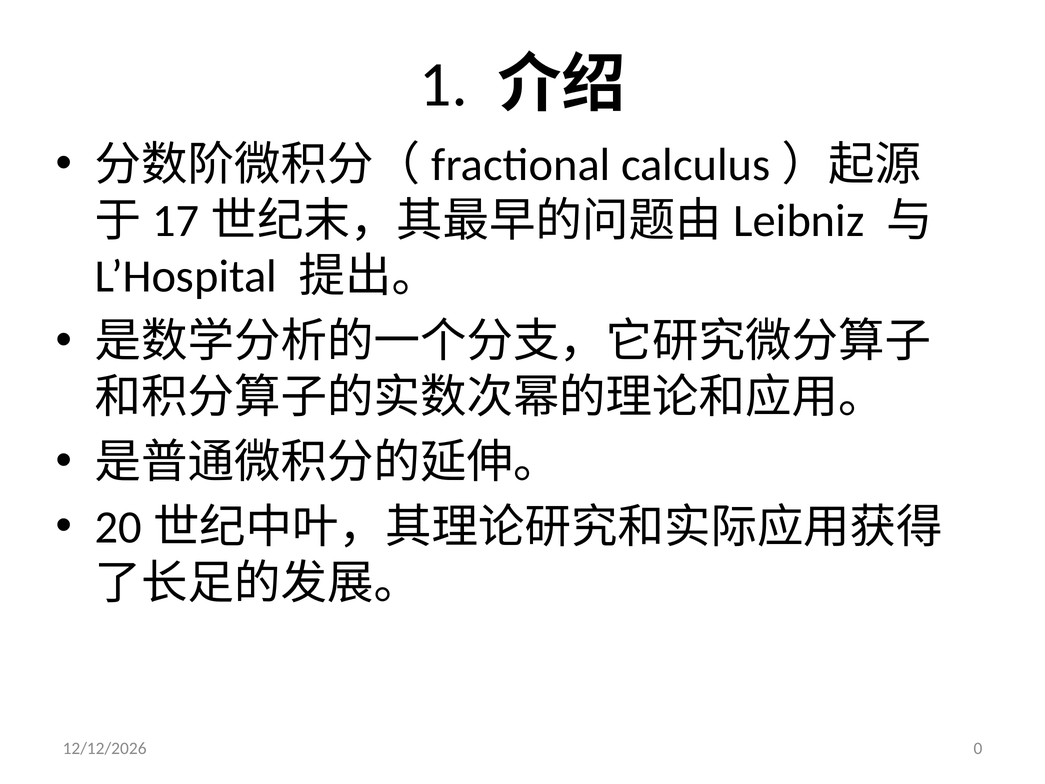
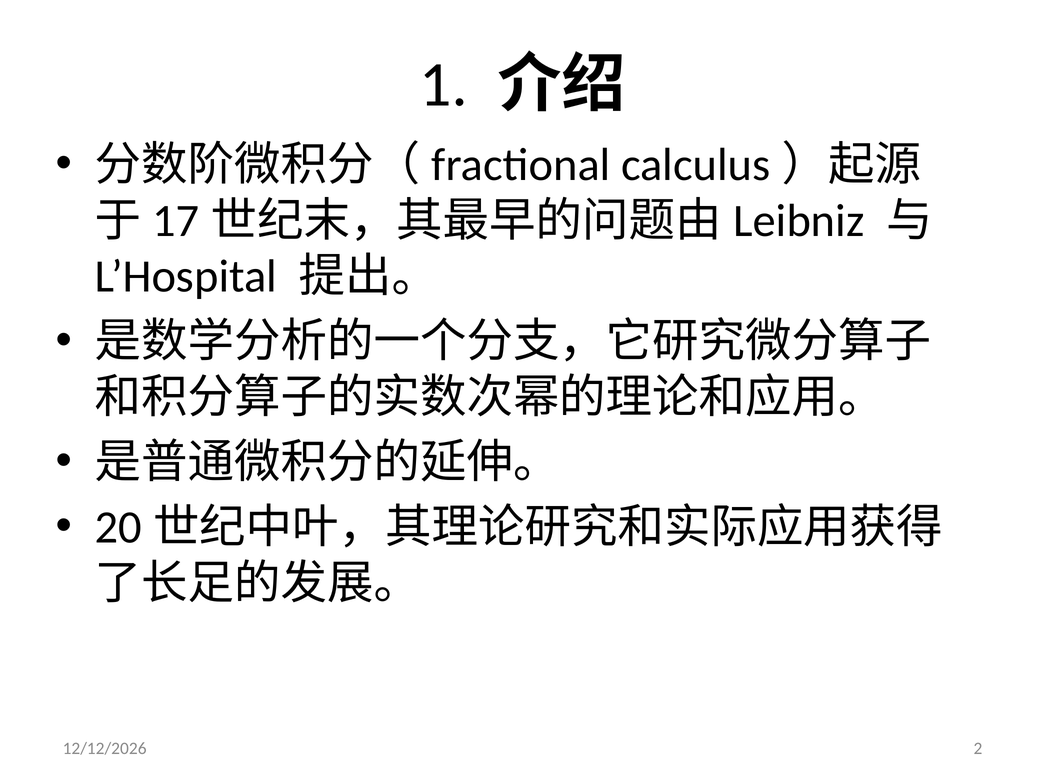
0: 0 -> 2 (978, 748)
